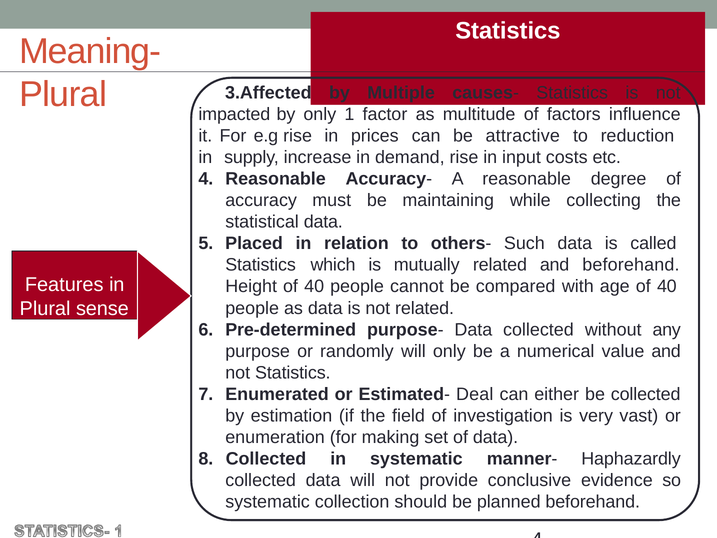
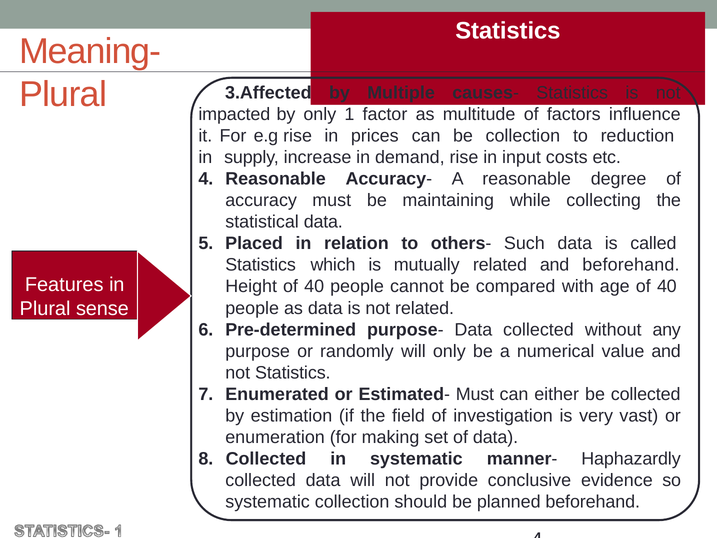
be attractive: attractive -> collection (523, 136)
Estimated- Deal: Deal -> Must (475, 394)
